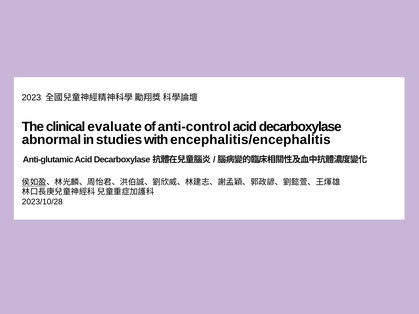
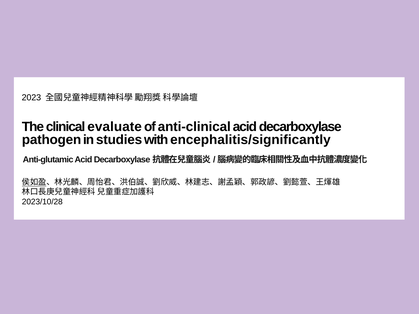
anti-control: anti-control -> anti-clinical (194, 127)
abnormal: abnormal -> pathogen (52, 140)
encephalitis/encephalitis: encephalitis/encephalitis -> encephalitis/significantly (250, 140)
